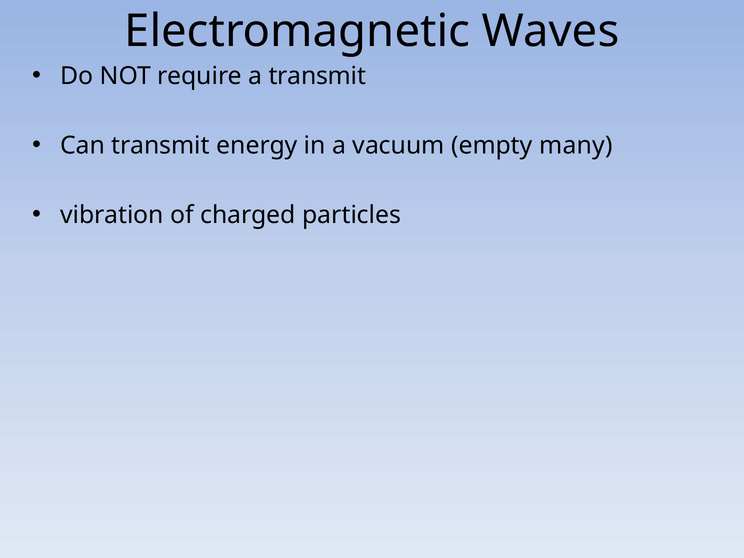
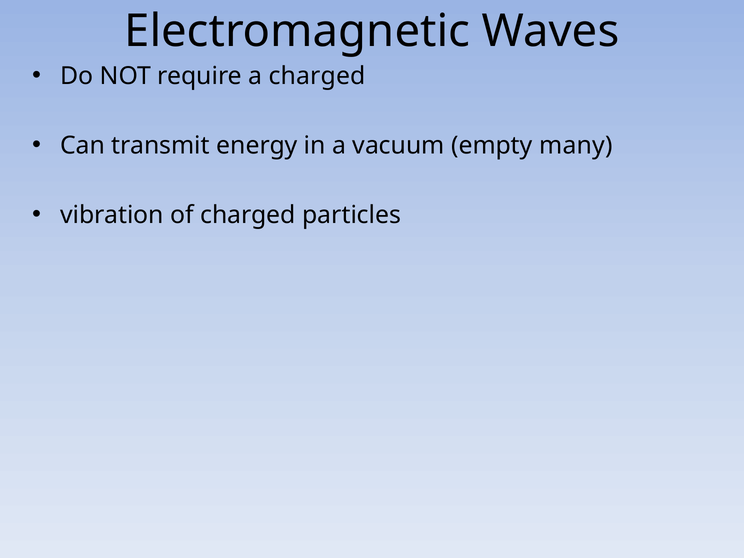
a transmit: transmit -> charged (317, 76)
